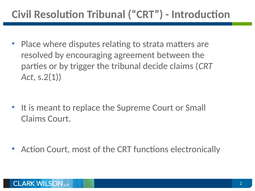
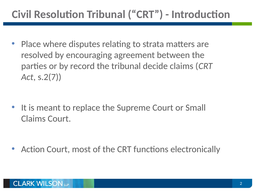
trigger: trigger -> record (82, 66)
s.2(1: s.2(1 -> s.2(7 (50, 77)
